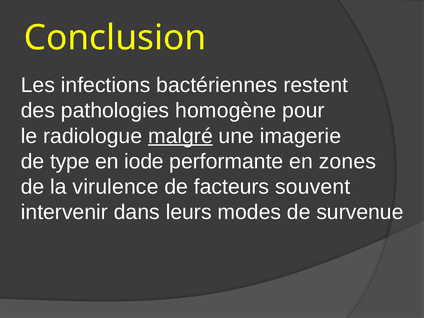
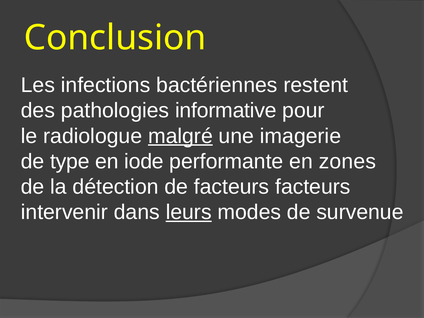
homogène: homogène -> informative (226, 111)
virulence: virulence -> détection (116, 187)
facteurs souvent: souvent -> facteurs (313, 187)
leurs underline: none -> present (189, 212)
